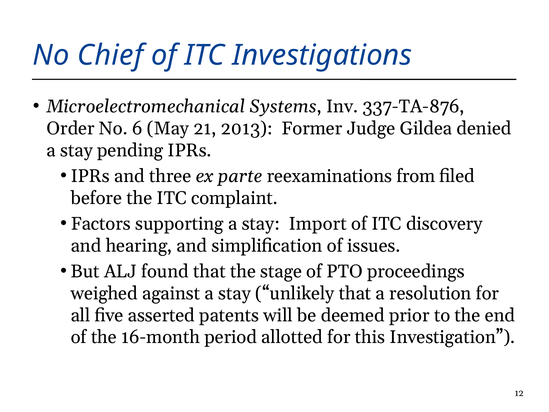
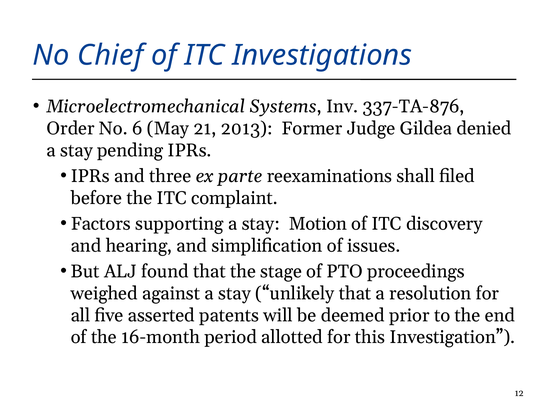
from: from -> shall (416, 176)
Import: Import -> Motion (318, 224)
